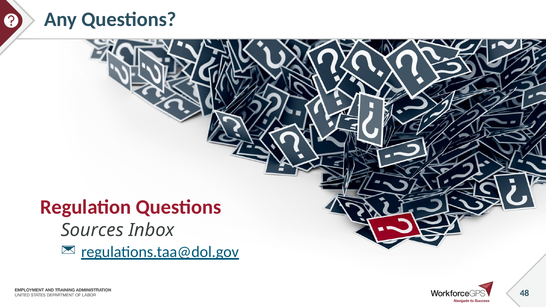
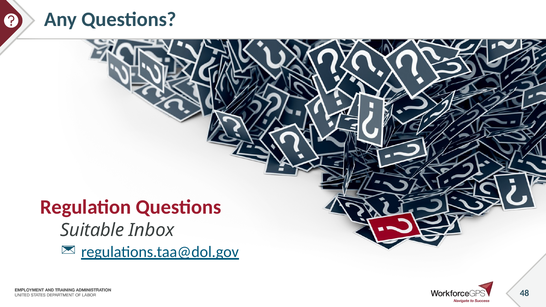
Sources: Sources -> Suitable (92, 230)
